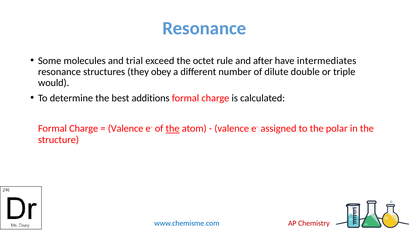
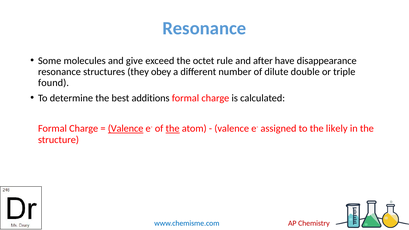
trial: trial -> give (134, 61)
intermediates: intermediates -> disappearance (327, 61)
would: would -> found (54, 83)
Valence underline: none -> present (126, 129)
polar: polar -> likely (337, 129)
